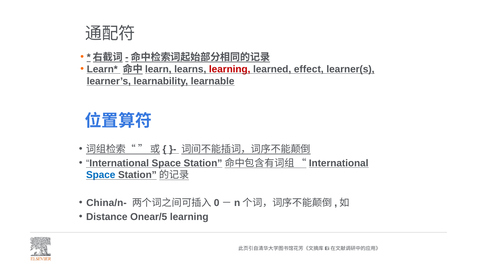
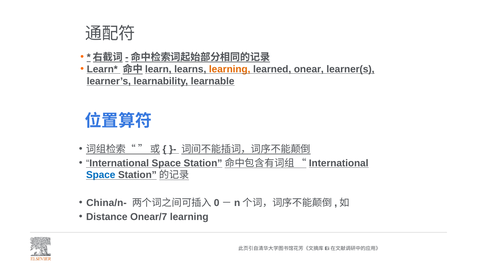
learning colour: red -> orange (230, 69)
effect: effect -> onear (309, 69)
Onear/5: Onear/5 -> Onear/7 (149, 216)
